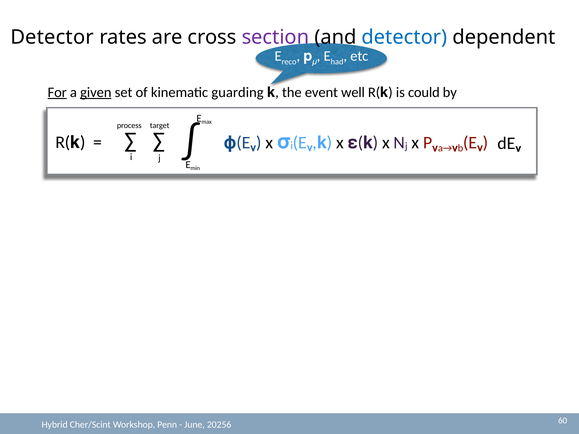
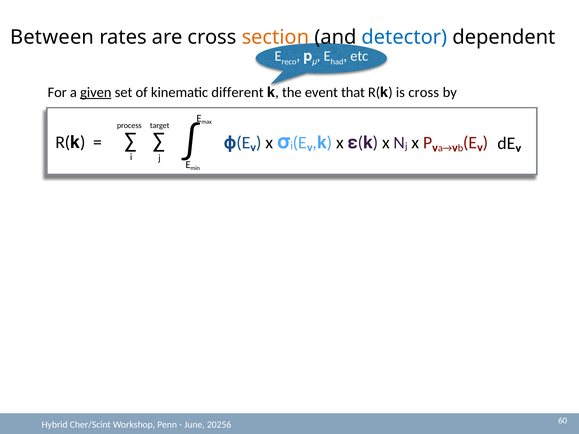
Detector: Detector -> Between (52, 37)
section colour: purple -> orange (275, 37)
For underline: present -> none (57, 92)
guarding: guarding -> different (238, 92)
well: well -> that (353, 92)
is could: could -> cross (424, 92)
